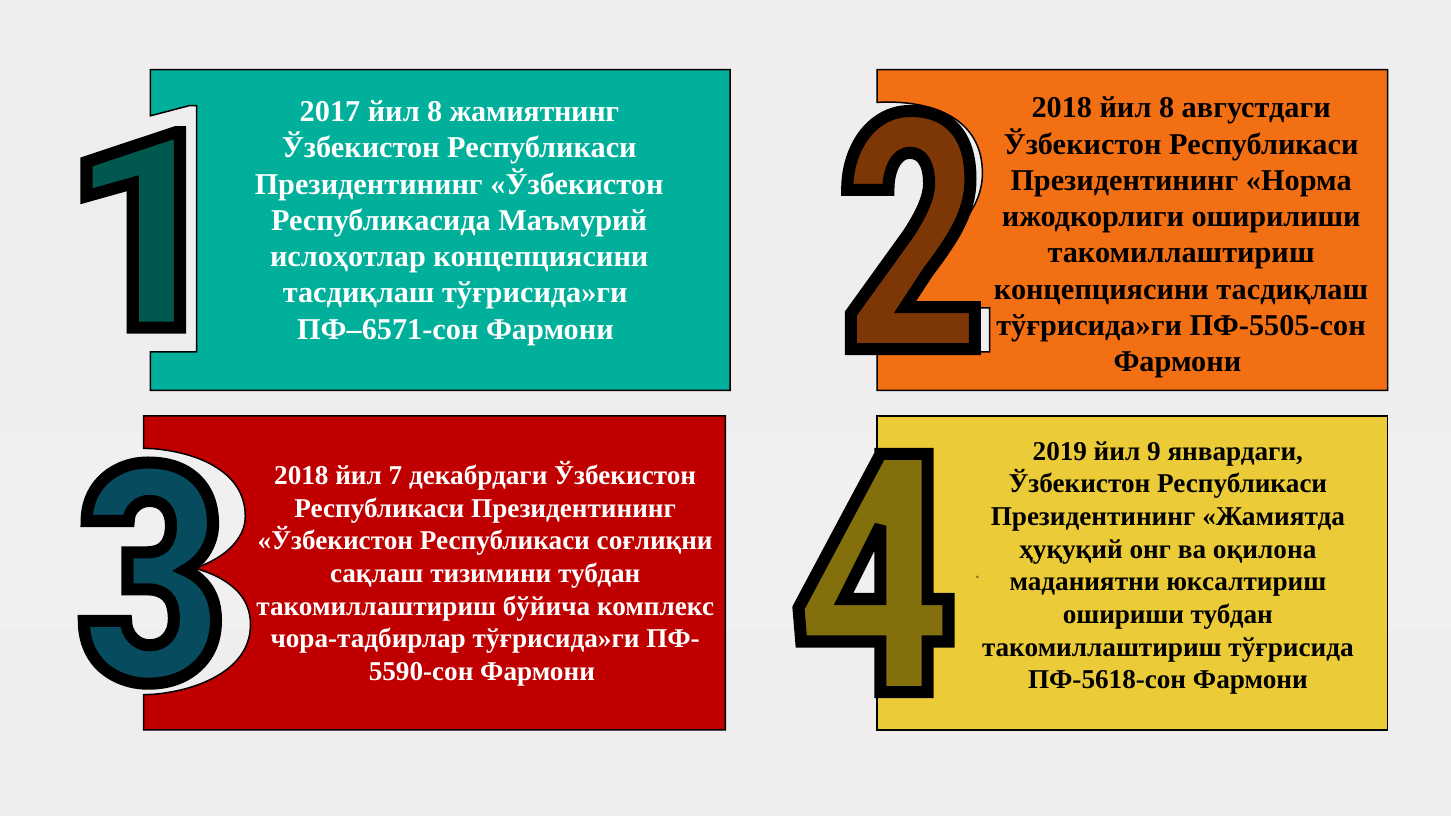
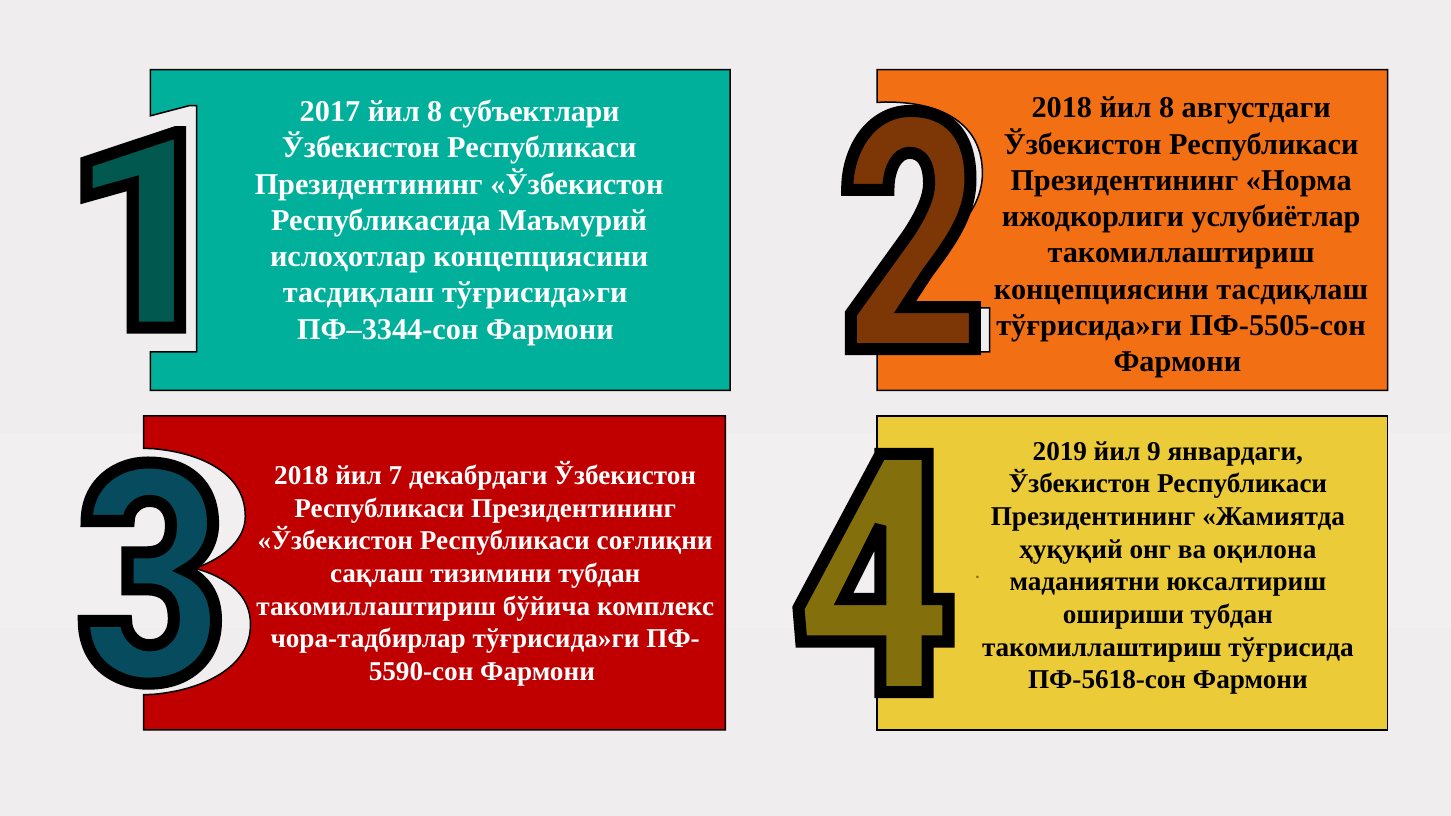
жамиятнинг: жамиятнинг -> субъектлари (534, 112)
оширилиши: оширилиши -> услубиётлар (1276, 217)
ПФ–6571-сон: ПФ–6571-сон -> ПФ–3344-сон (388, 329)
